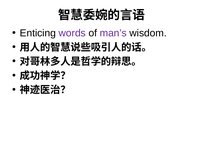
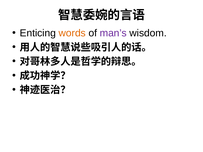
words colour: purple -> orange (72, 33)
